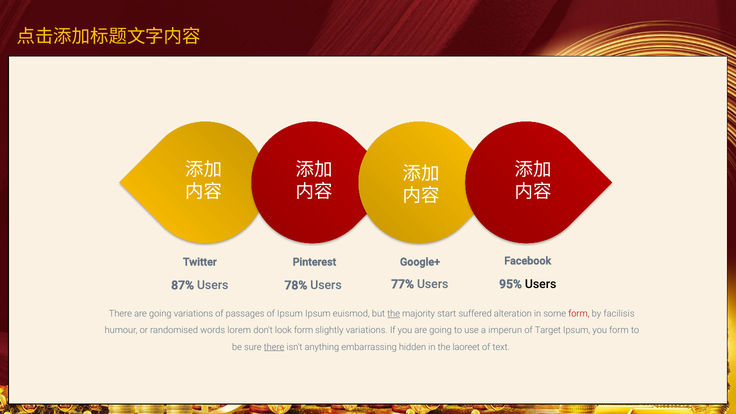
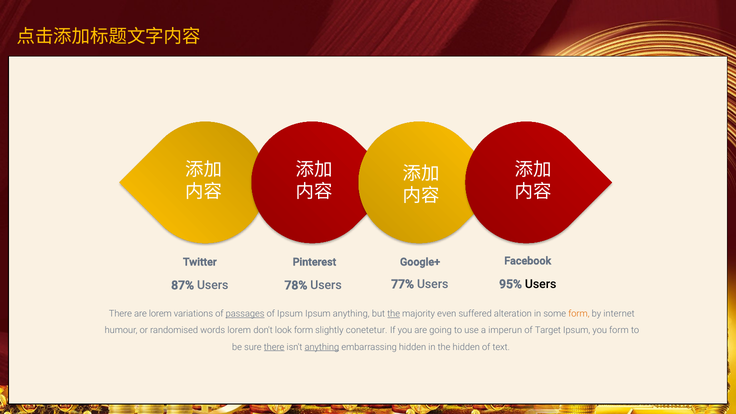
There are going: going -> lorem (160, 314)
passages underline: none -> present (245, 314)
Ipsum euismod: euismod -> anything (351, 314)
start: start -> even (447, 314)
form colour: red -> orange (579, 314)
facilisis: facilisis -> internet (619, 314)
slightly variations: variations -> conetetur (367, 330)
anything underline: none -> present (322, 347)
the laoreet: laoreet -> hidden (466, 347)
